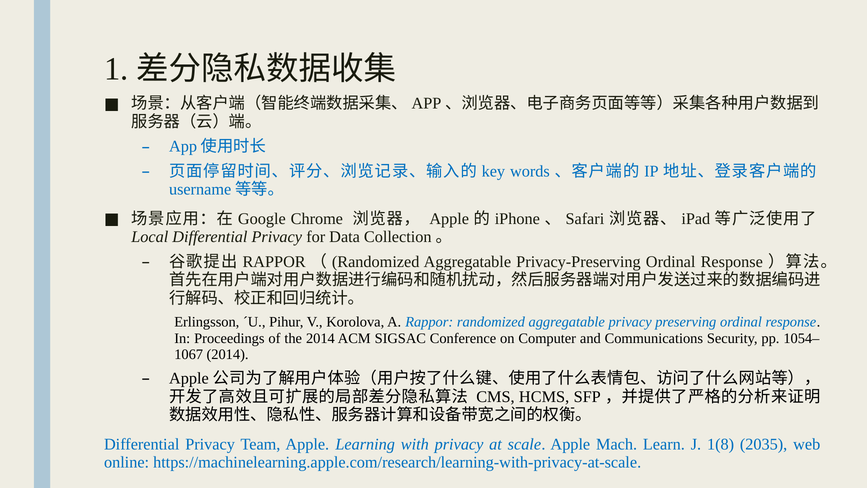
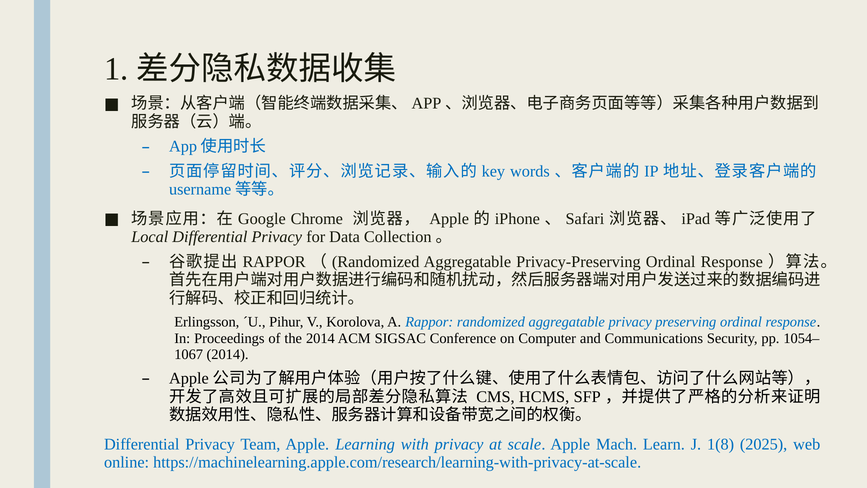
2035: 2035 -> 2025 (764, 444)
